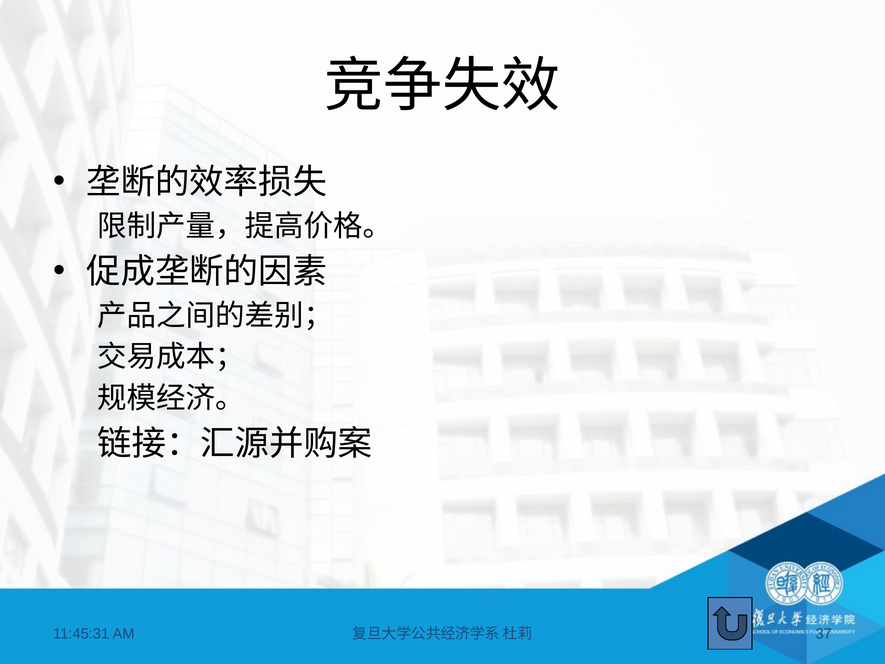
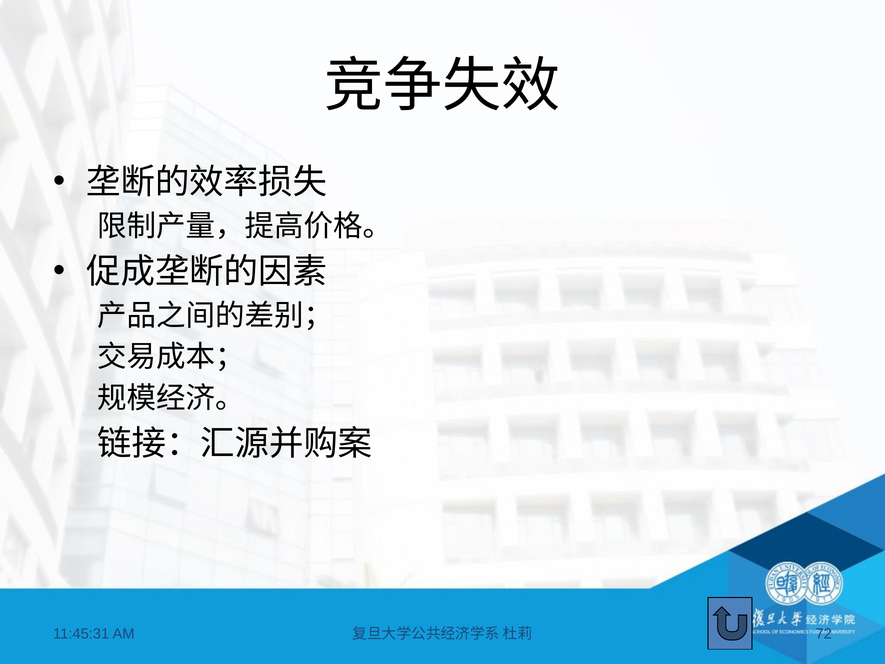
37: 37 -> 72 (824, 634)
